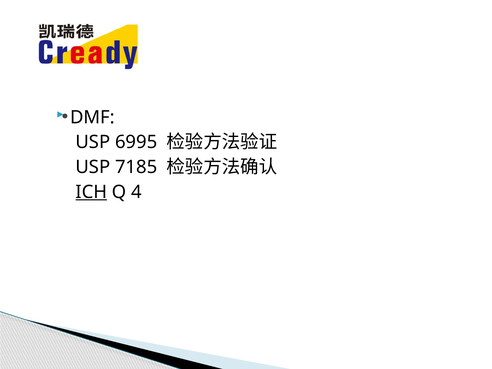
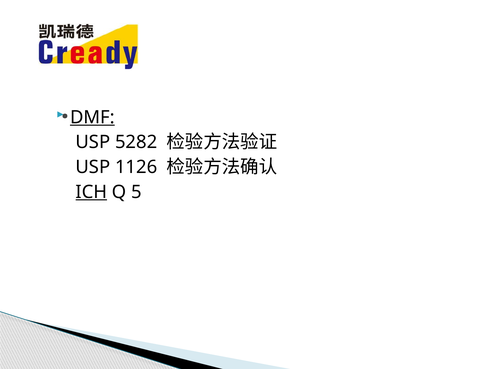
DMF underline: none -> present (92, 117)
6995: 6995 -> 5282 (136, 142)
7185: 7185 -> 1126 (136, 167)
4: 4 -> 5 (136, 192)
